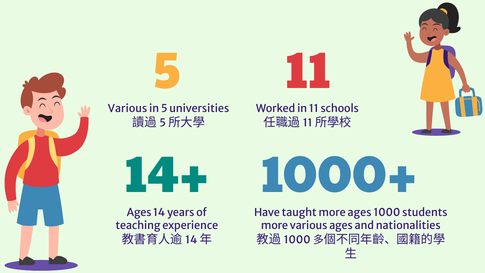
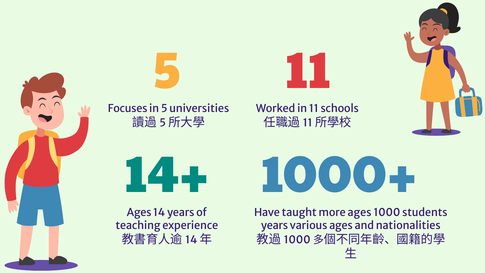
Various: Various -> Focuses (128, 108)
more: more -> years (275, 225)
